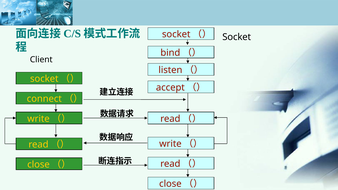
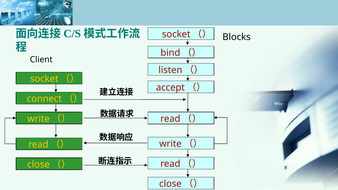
Socket: Socket -> Blocks (237, 37)
